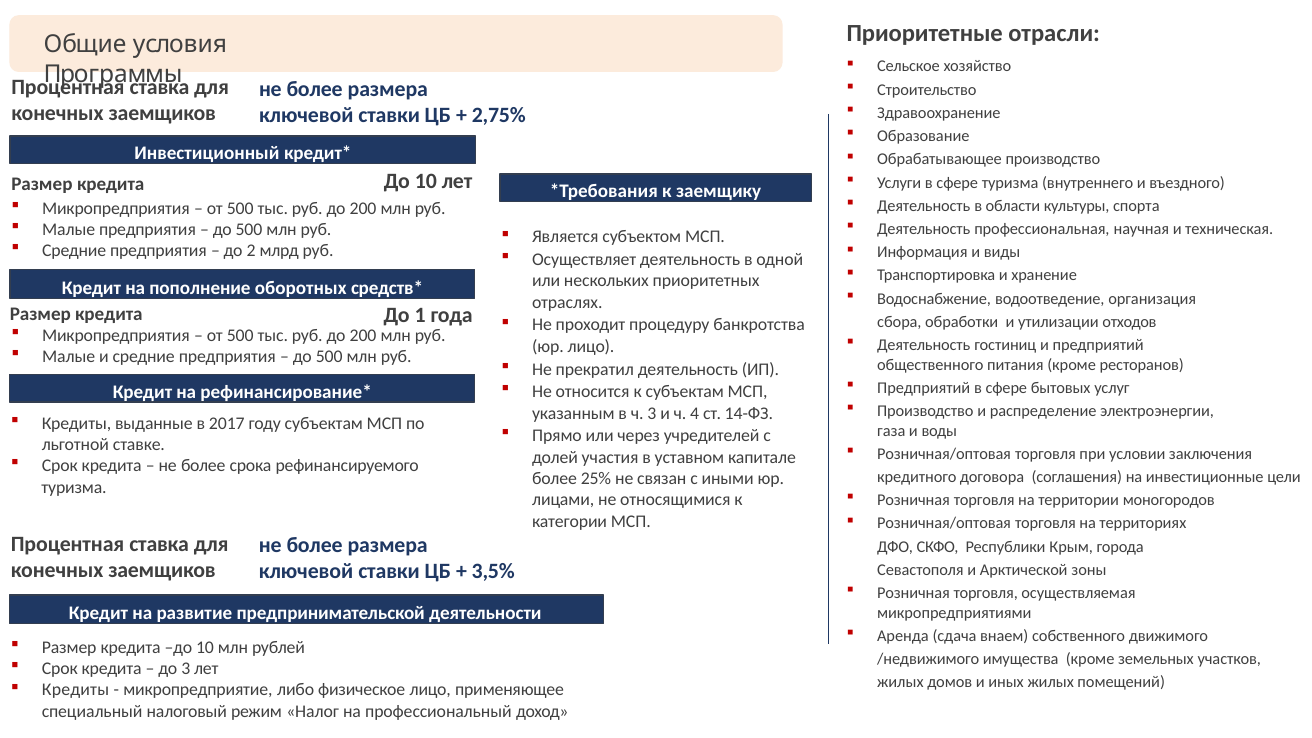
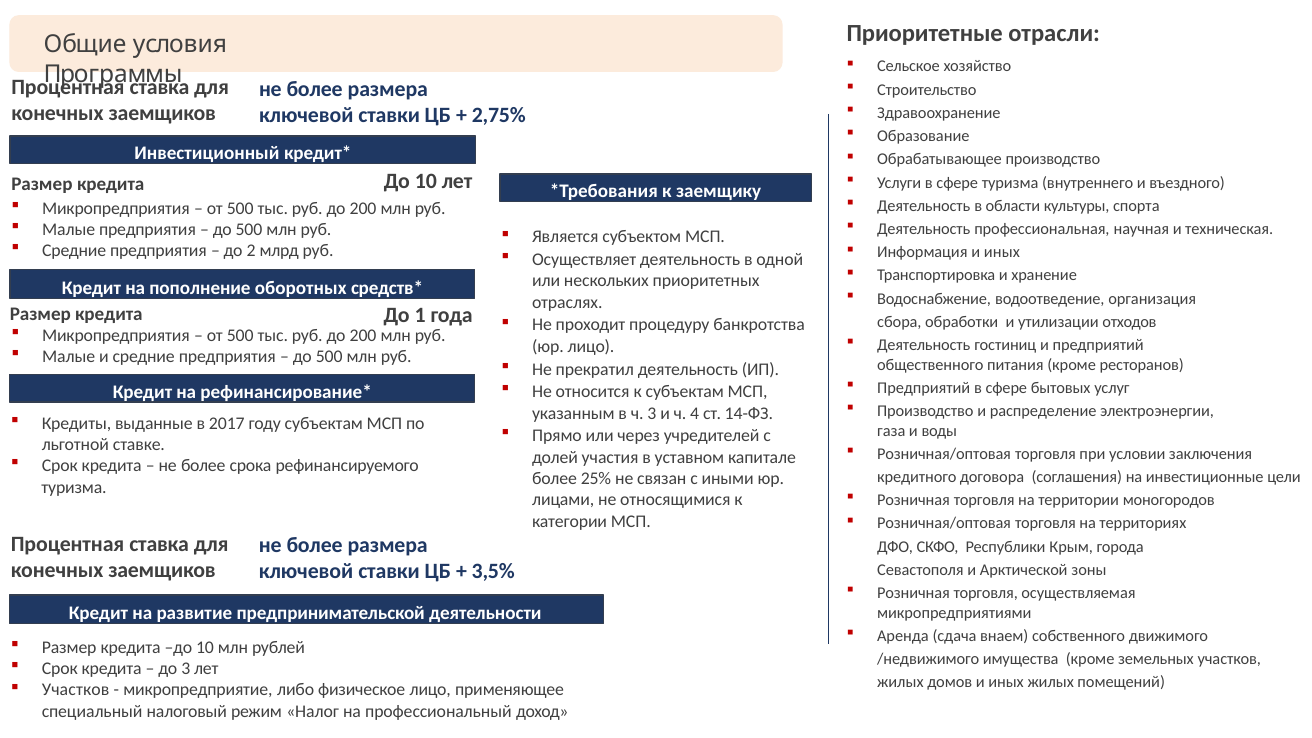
Информация и виды: виды -> иных (1002, 252)
Кредиты: Кредиты -> Участков (76, 690)
